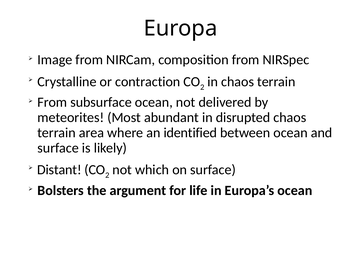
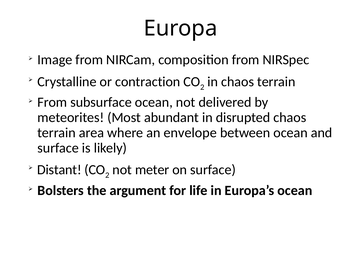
identified: identified -> envelope (190, 133)
which: which -> meter (152, 170)
